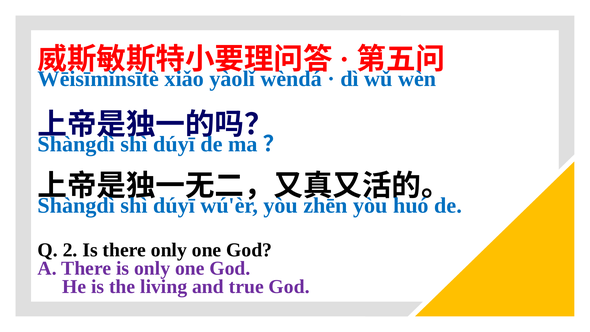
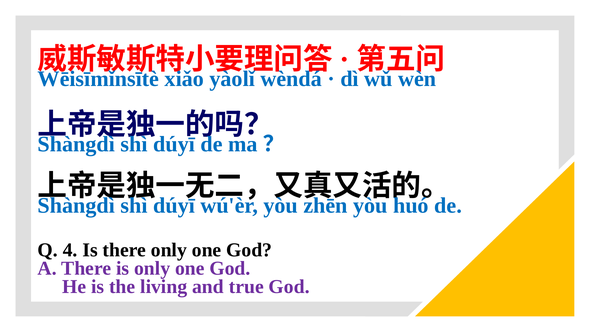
2: 2 -> 4 (70, 250)
